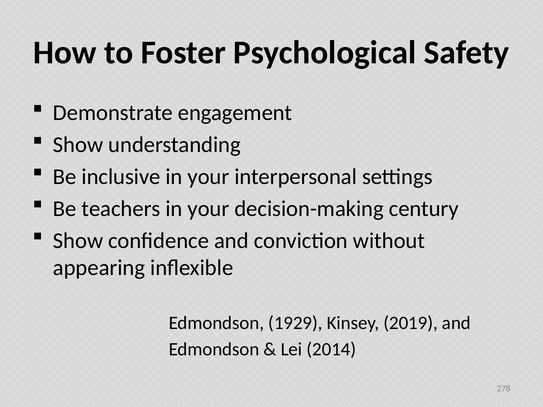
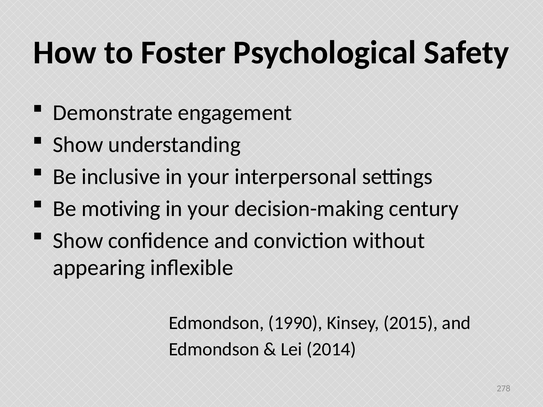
teachers: teachers -> motiving (121, 209)
1929: 1929 -> 1990 (295, 323)
2019: 2019 -> 2015 (411, 323)
